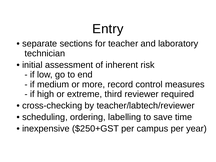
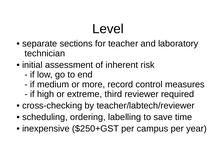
Entry: Entry -> Level (108, 29)
